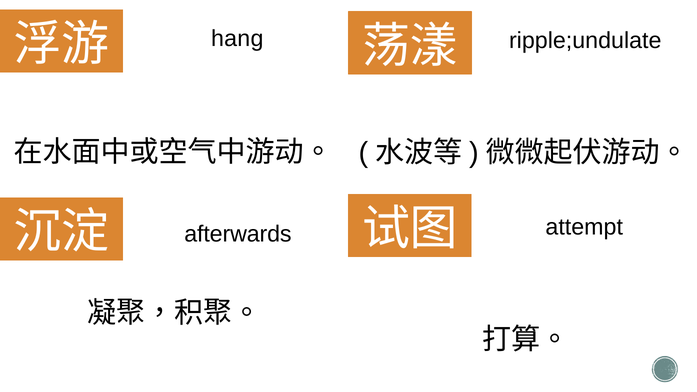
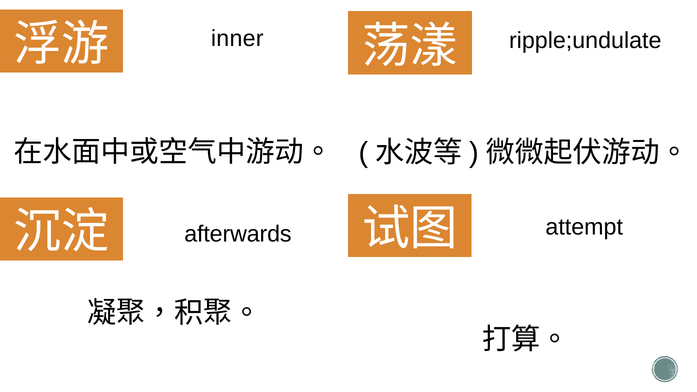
hang: hang -> inner (237, 38)
